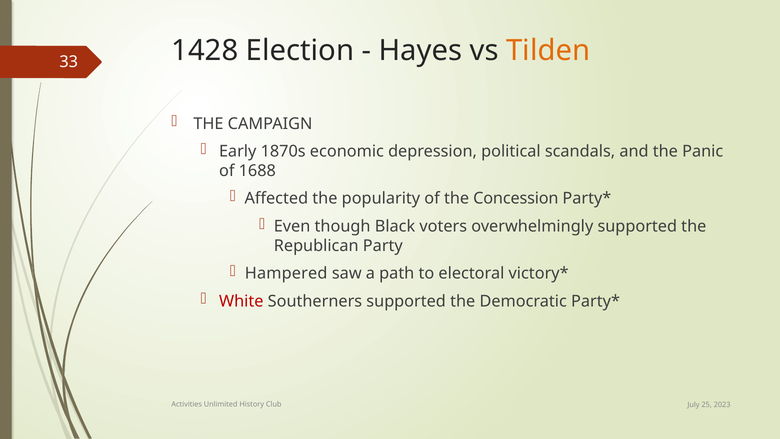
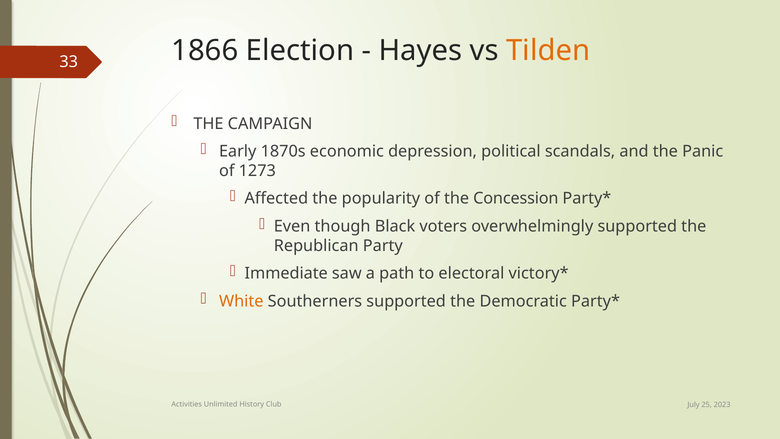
1428: 1428 -> 1866 (205, 50)
1688: 1688 -> 1273 (257, 171)
Hampered: Hampered -> Immediate (286, 273)
White colour: red -> orange (241, 301)
